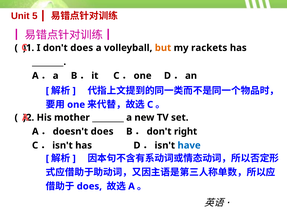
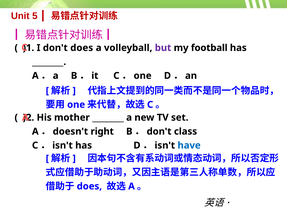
but colour: orange -> purple (163, 48)
rackets: rackets -> football (209, 48)
does: does -> right (102, 132)
right: right -> class (186, 132)
